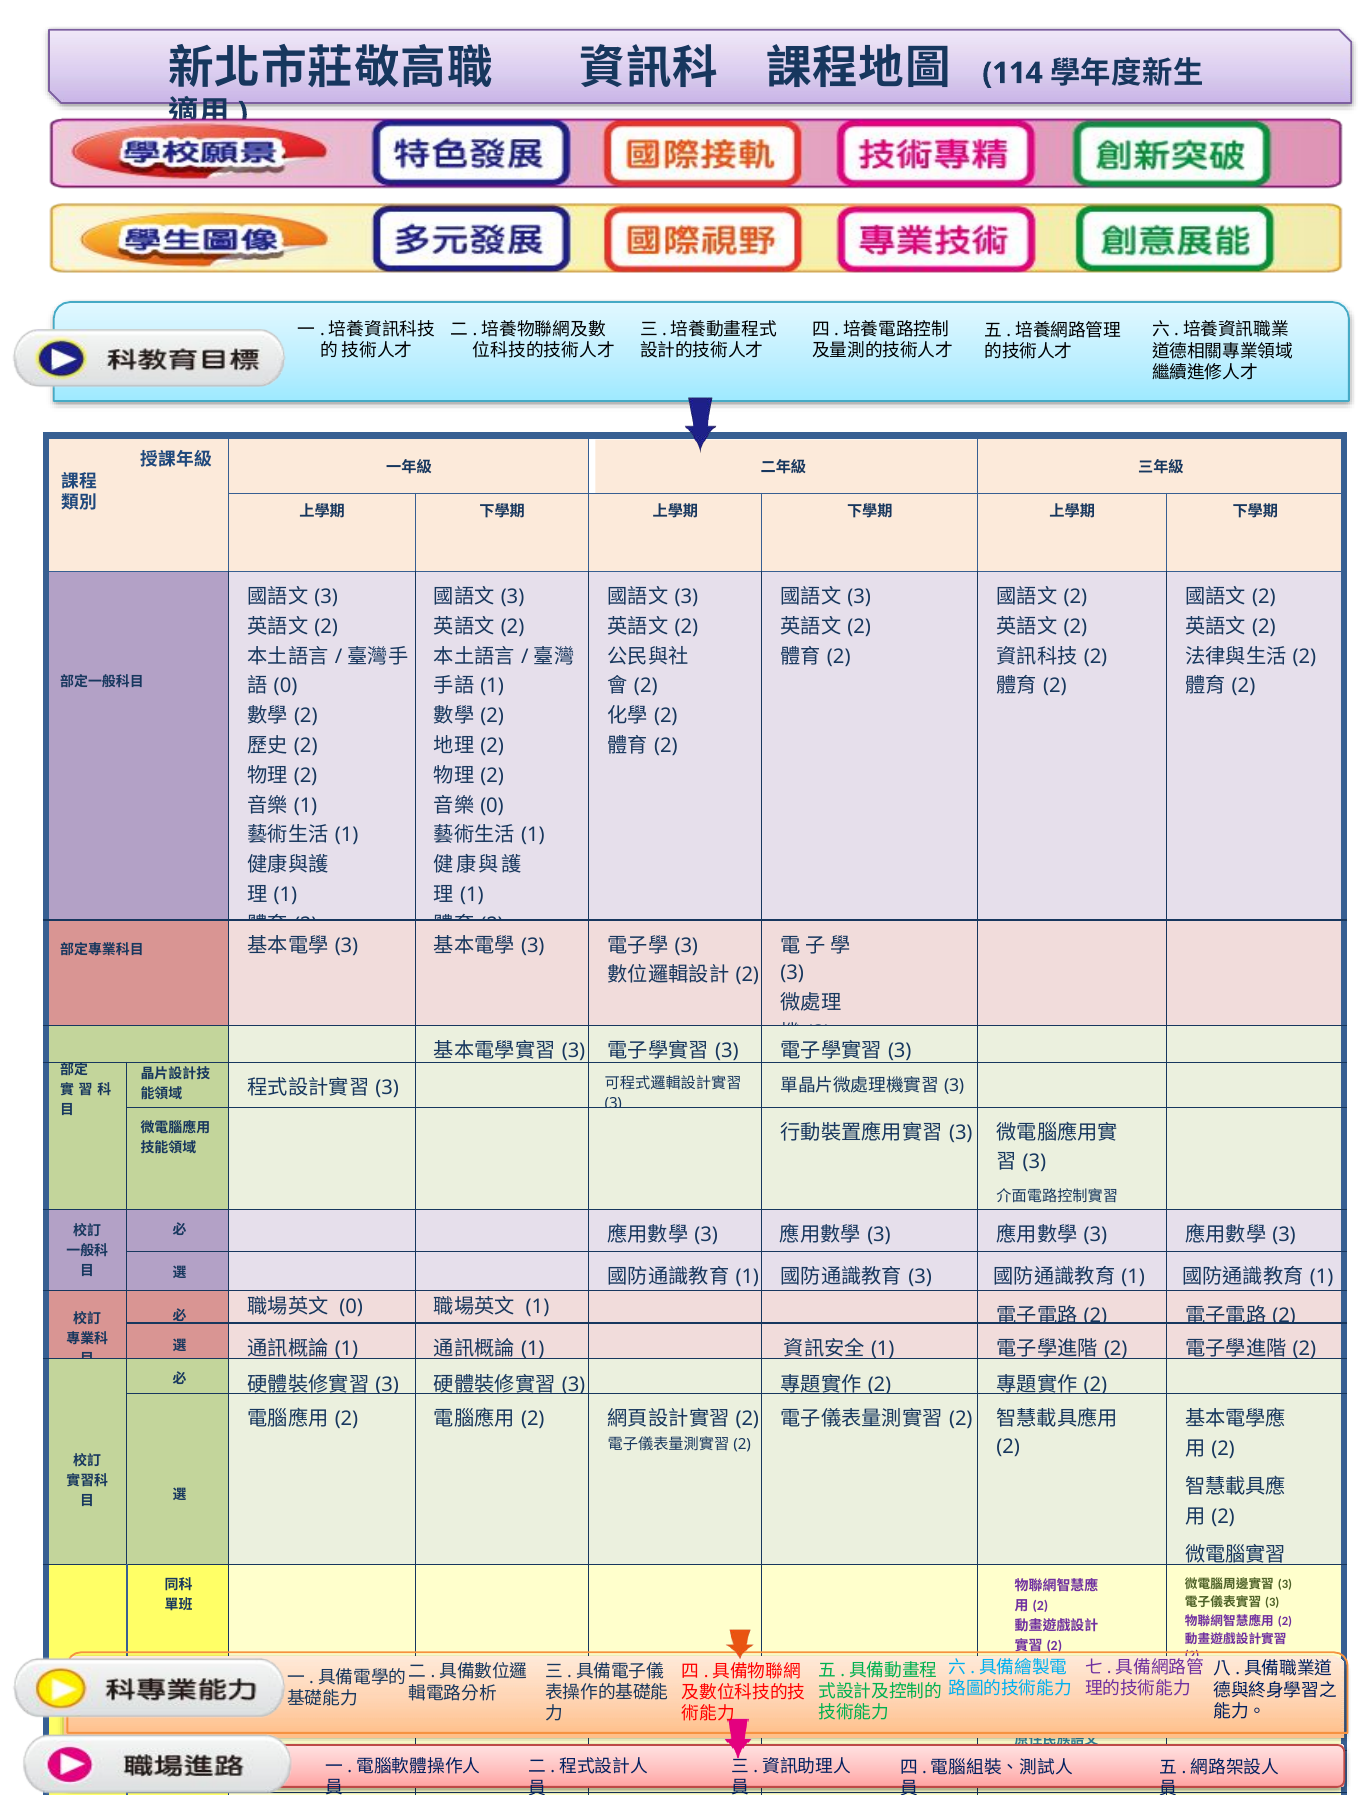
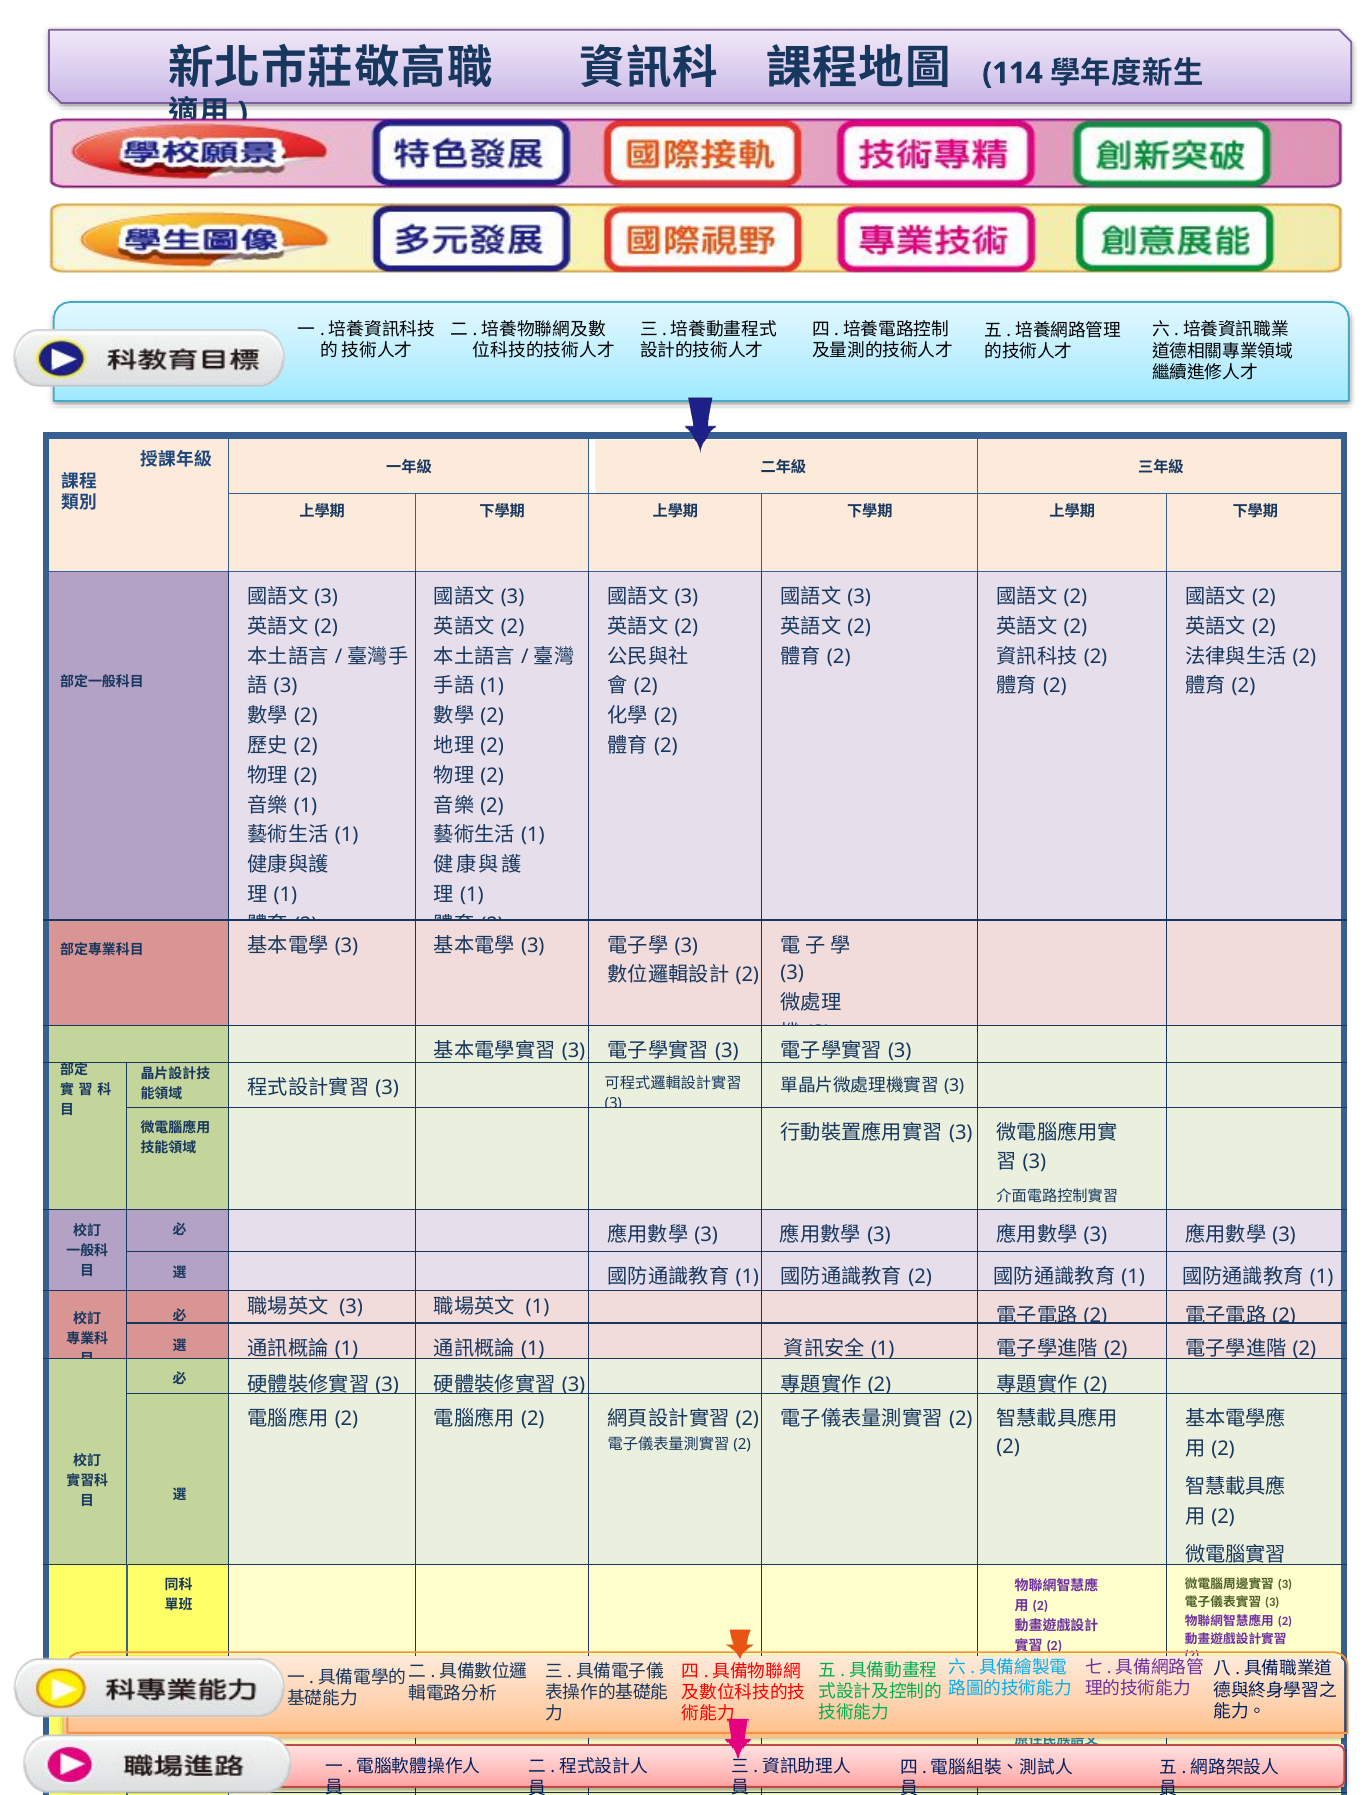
0: 0 -> 3 (286, 686)
0: 0 -> 2 (492, 805)
3: 3 -> 2 (920, 1277)
0: 0 -> 3 (351, 1307)
